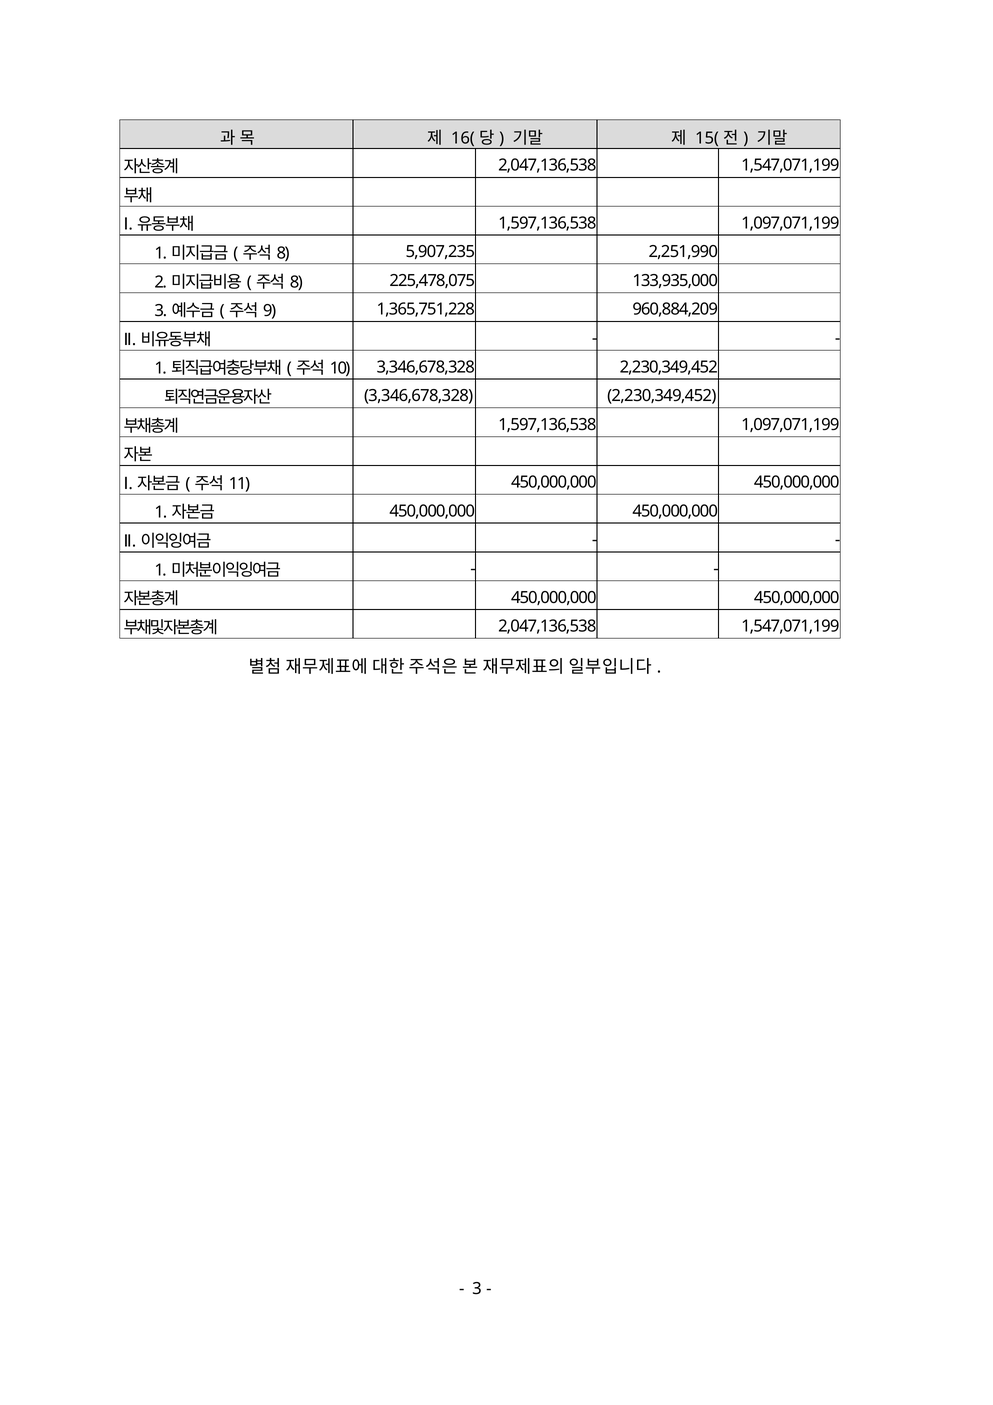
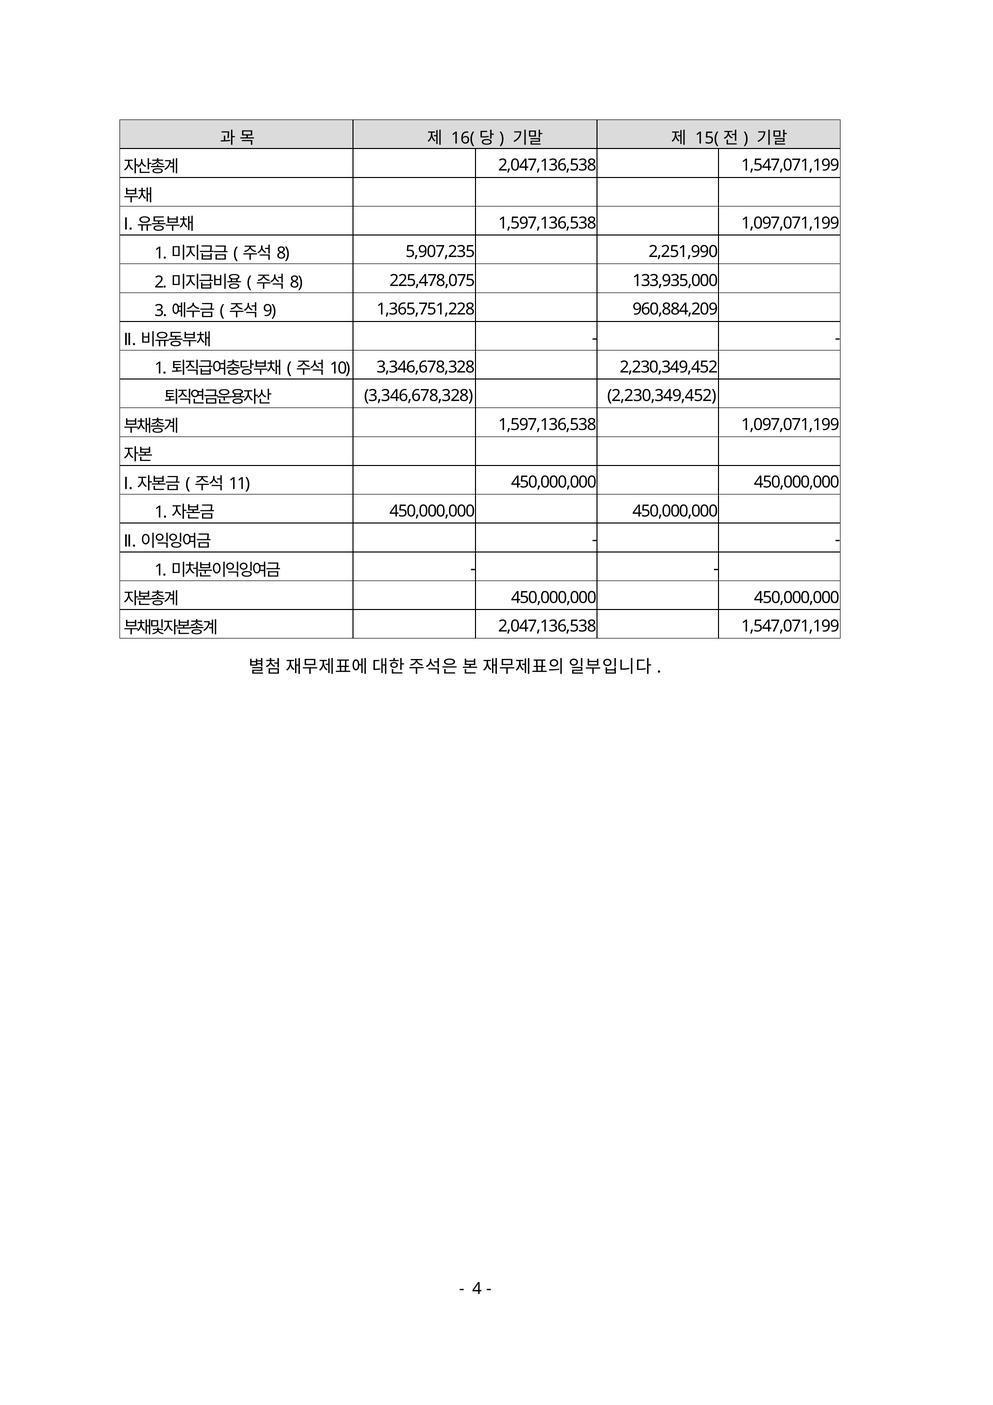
3: 3 -> 4 (477, 1289)
